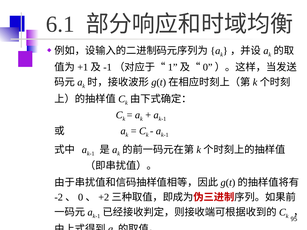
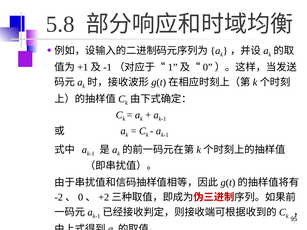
6.1: 6.1 -> 5.8 (60, 24)
